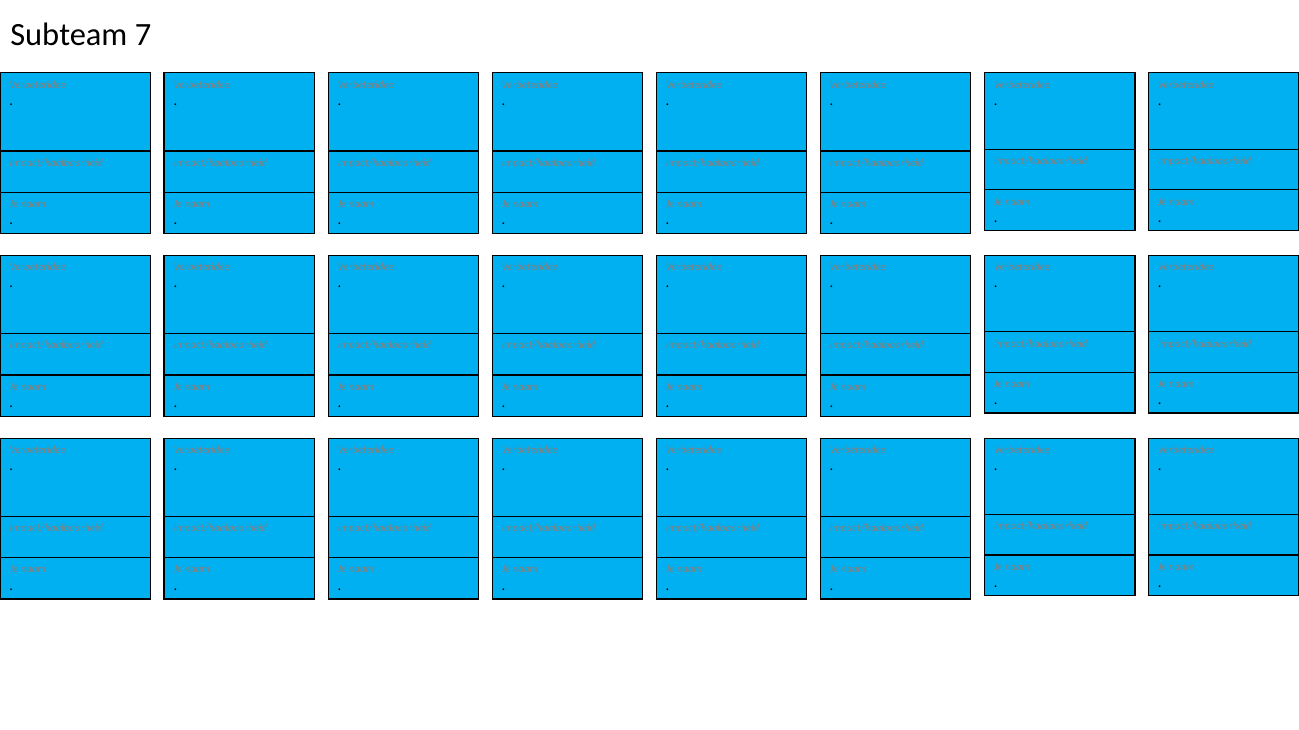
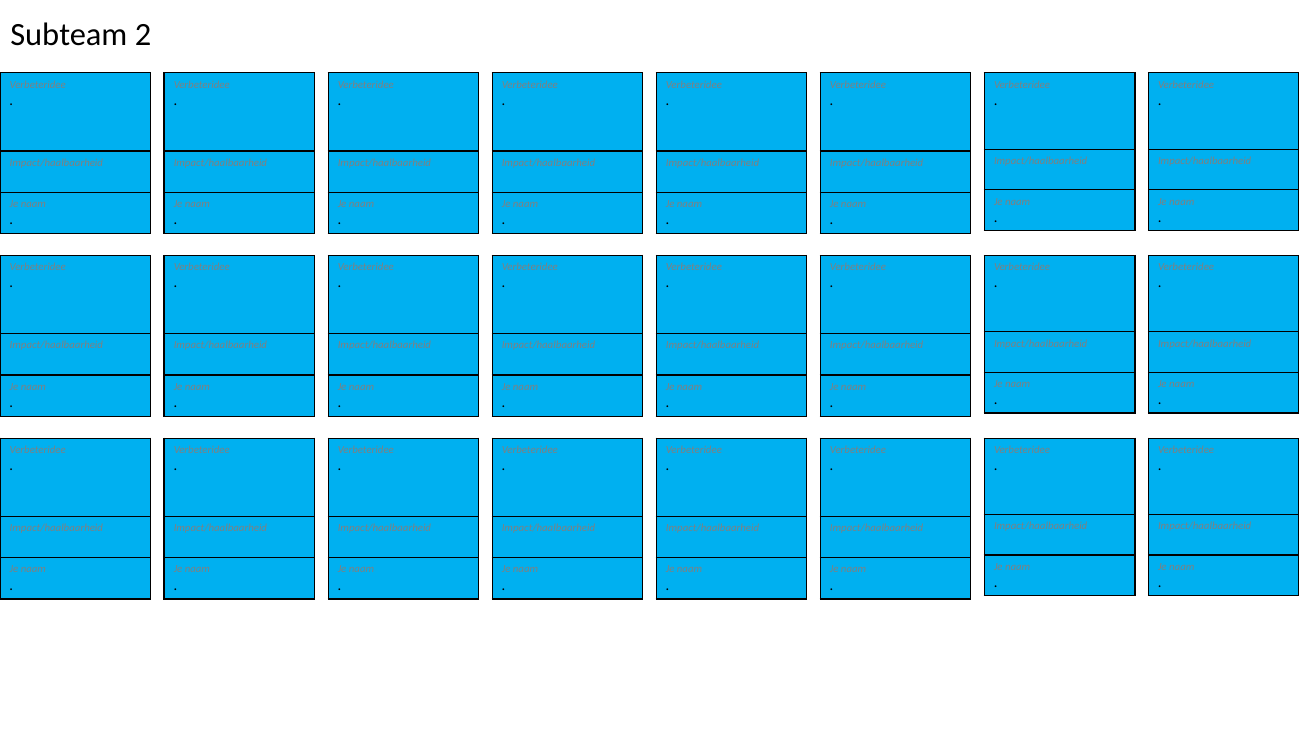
7: 7 -> 2 (143, 35)
